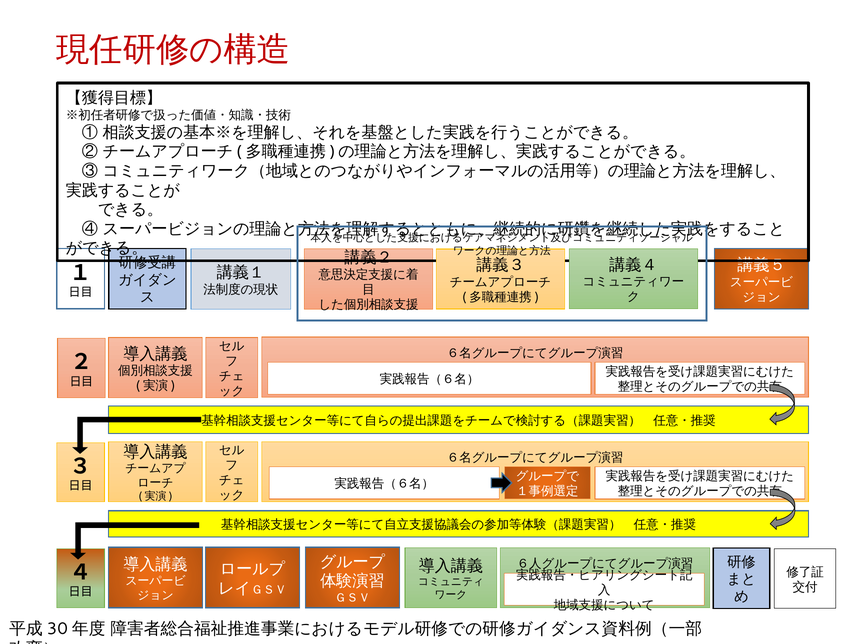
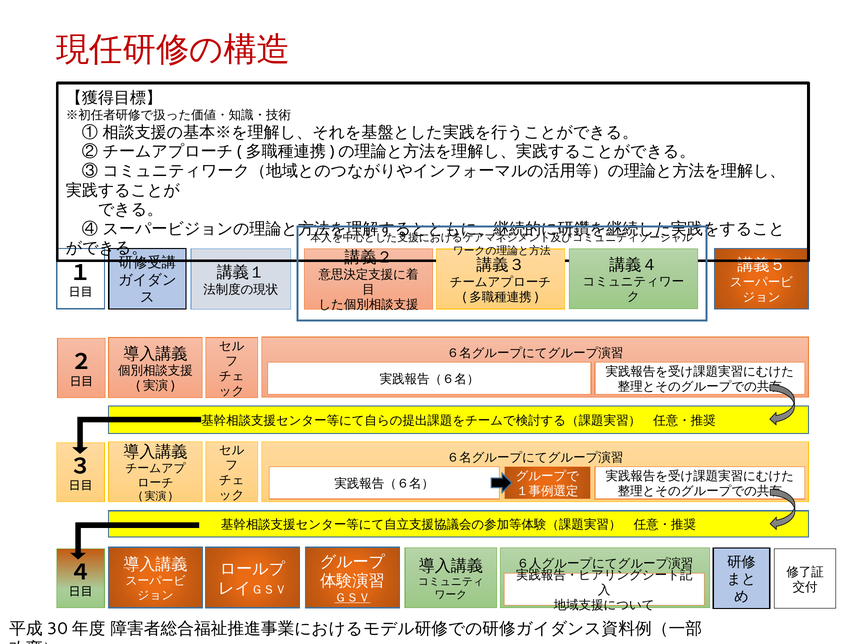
ＧＳＶ underline: none -> present (352, 598)
